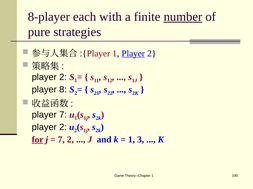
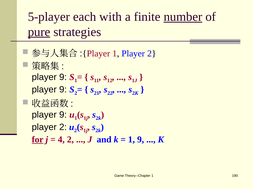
8-player: 8-player -> 5-player (49, 17)
pure underline: none -> present (39, 32)
Player underline: present -> none (133, 54)
2: 2 -> 9 (63, 77)
8: 8 -> 9 (63, 90)
7: 7 -> 9 (63, 115)
7: 7 -> 4 (61, 140)
1 3: 3 -> 9 (141, 140)
